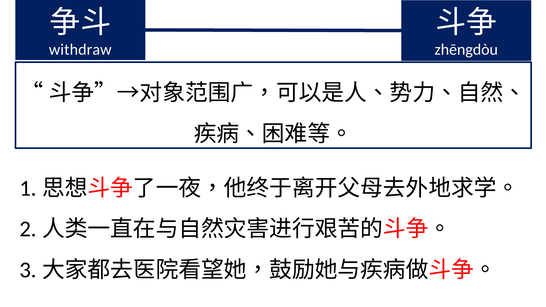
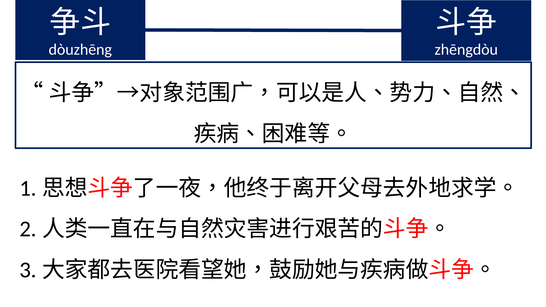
withdraw: withdraw -> dòuzhēng (80, 50)
